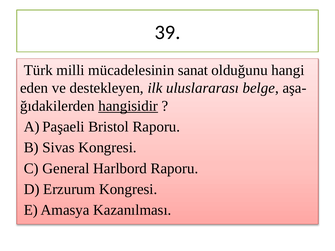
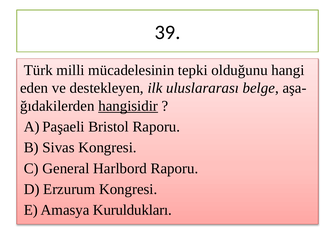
sanat: sanat -> tepki (193, 70)
Kazanılması: Kazanılması -> Kuruldukları (132, 210)
